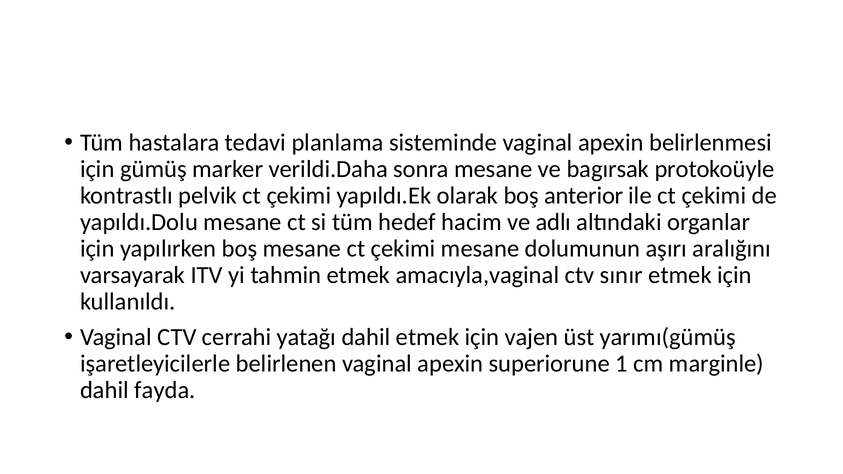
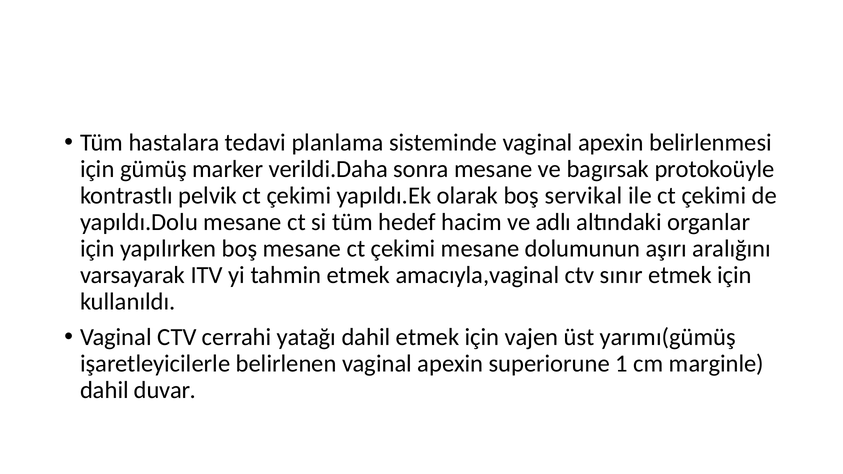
anterior: anterior -> servikal (584, 196)
fayda: fayda -> duvar (165, 390)
